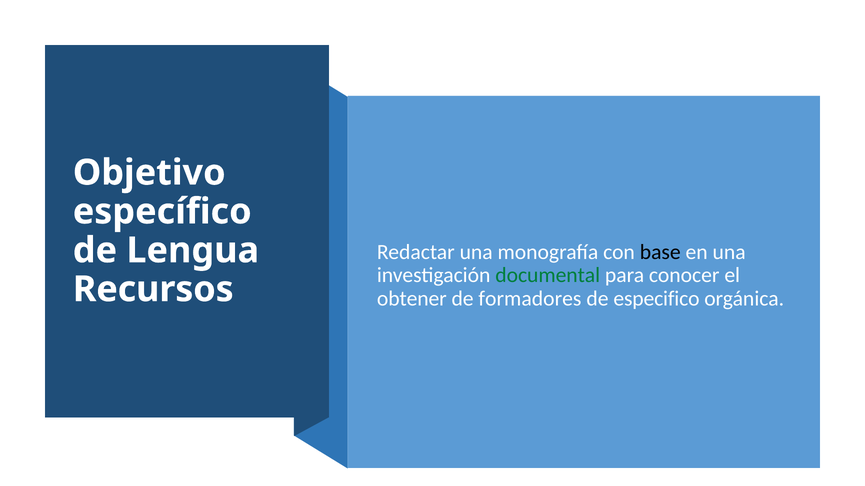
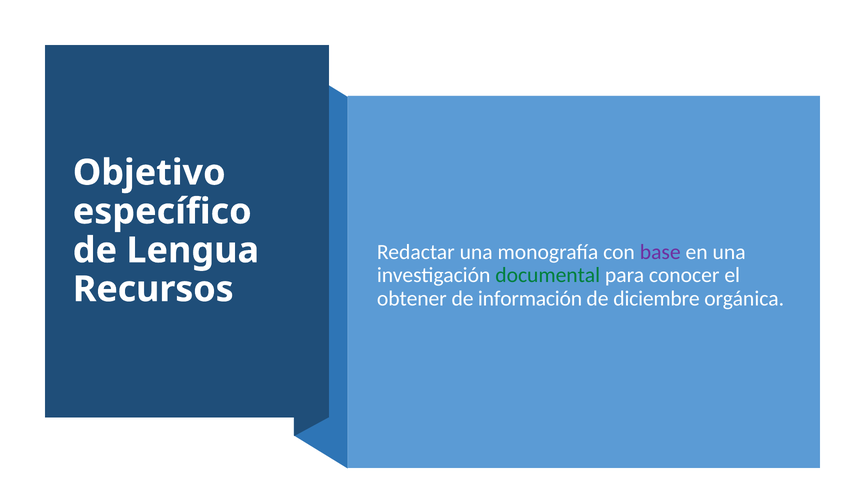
base colour: black -> purple (660, 252)
formadores: formadores -> información (530, 299)
especifico: especifico -> diciembre (657, 299)
